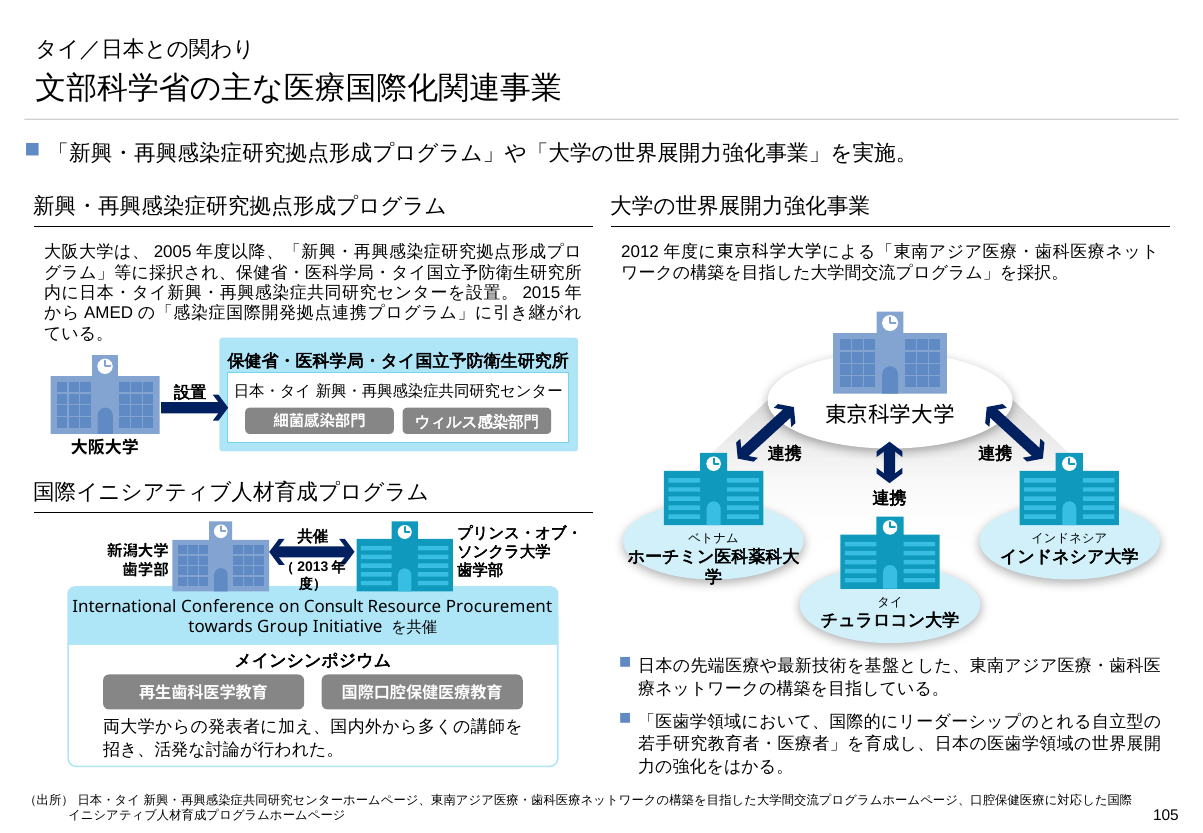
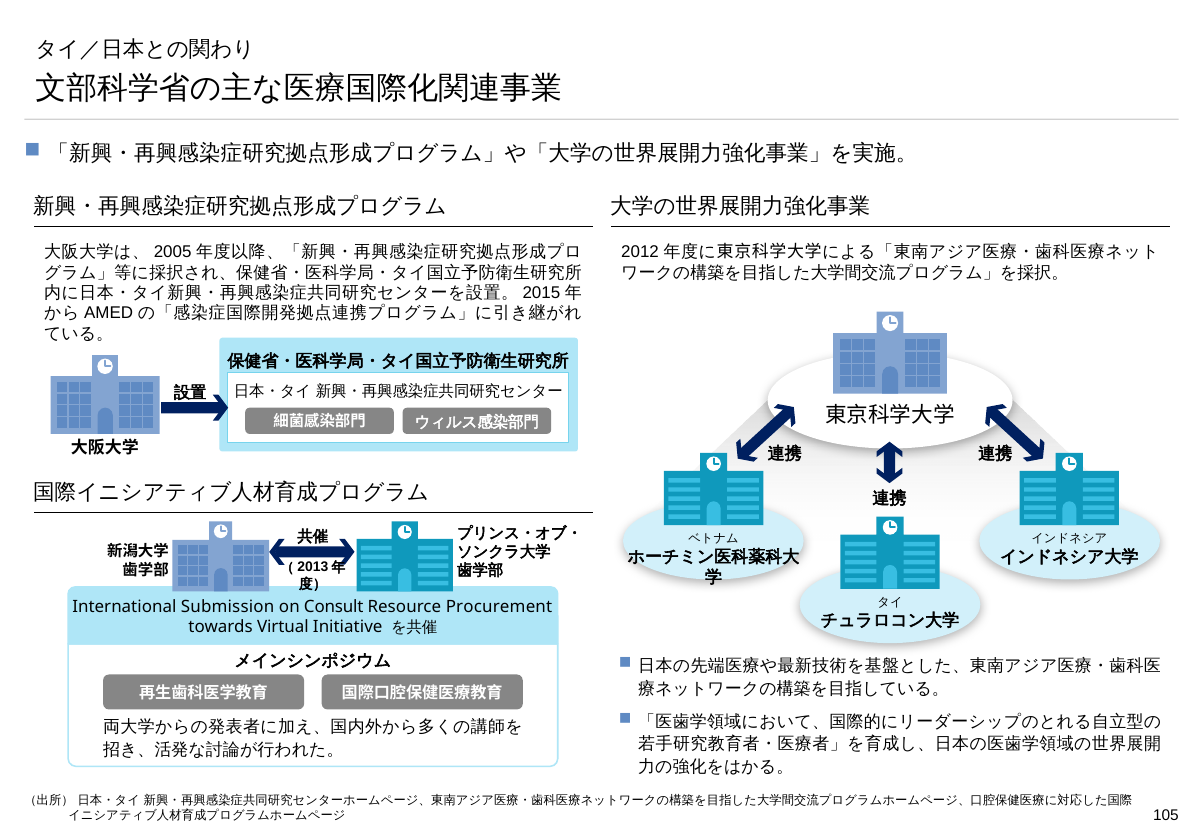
Conference: Conference -> Submission (228, 607)
Group: Group -> Virtual (283, 627)
